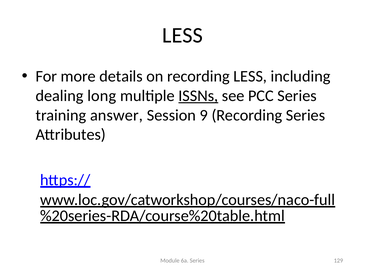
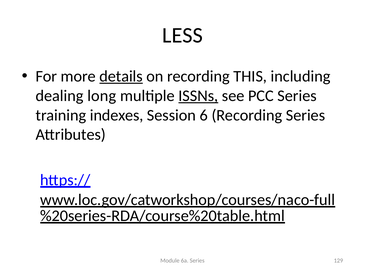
details underline: none -> present (121, 77)
recording LESS: LESS -> THIS (250, 77)
answer: answer -> indexes (117, 116)
9: 9 -> 6 (204, 116)
